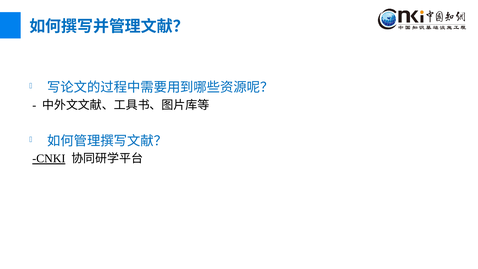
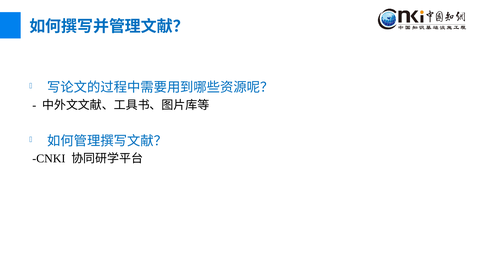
CNKI underline: present -> none (49, 159)
